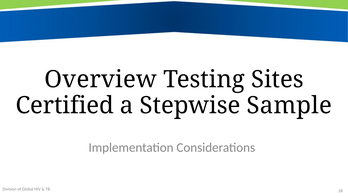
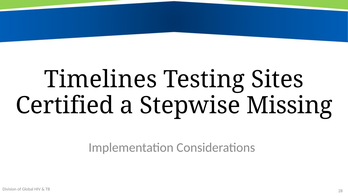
Overview: Overview -> Timelines (101, 79)
Sample: Sample -> Missing (289, 105)
